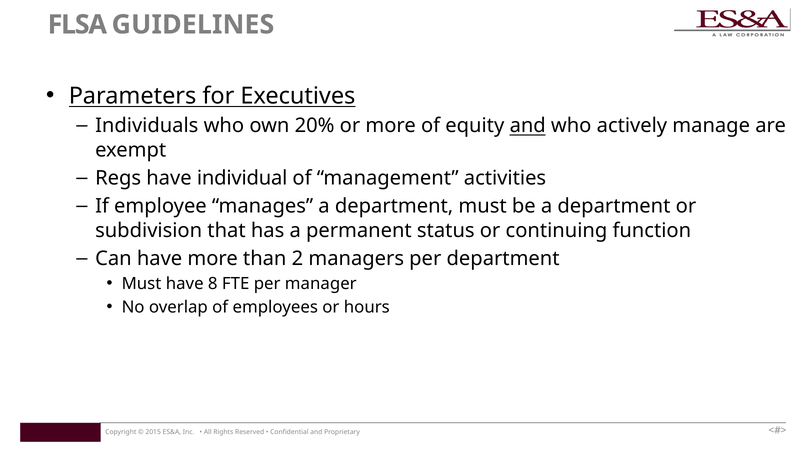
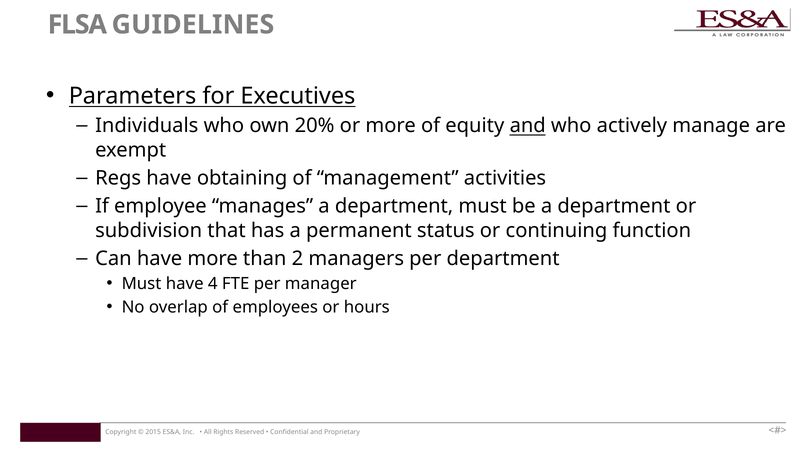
individual: individual -> obtaining (242, 178)
8: 8 -> 4 (213, 284)
